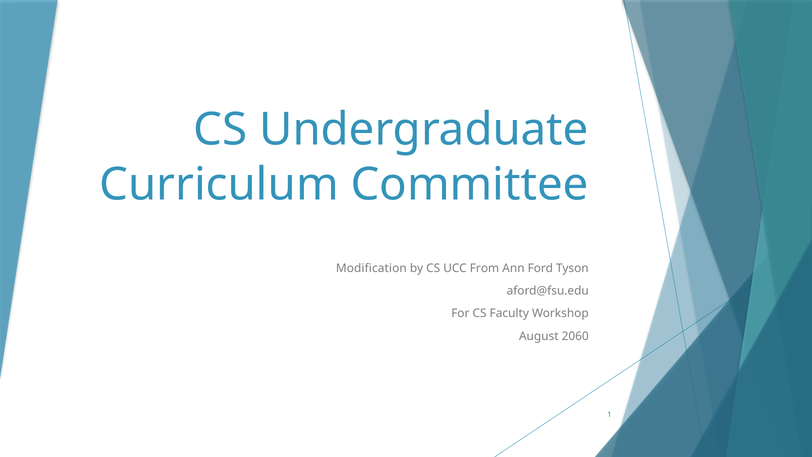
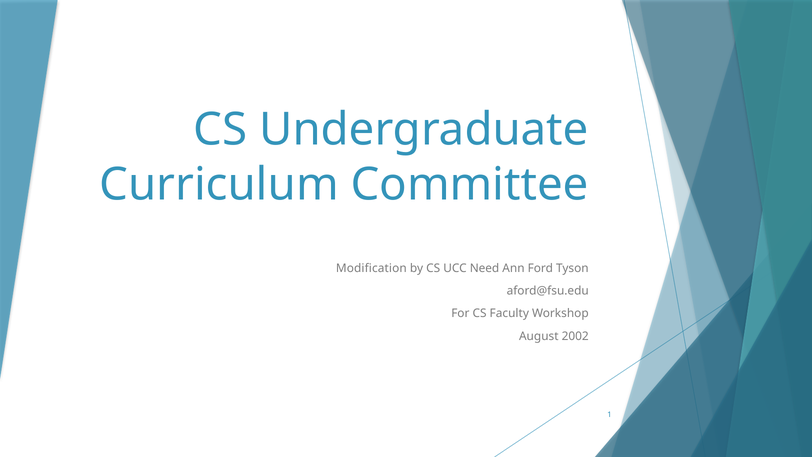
From: From -> Need (485, 268)
2060: 2060 -> 2002 (575, 336)
